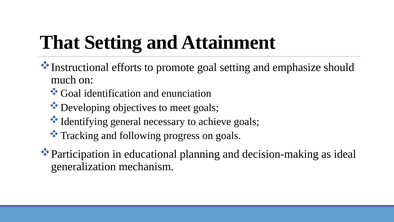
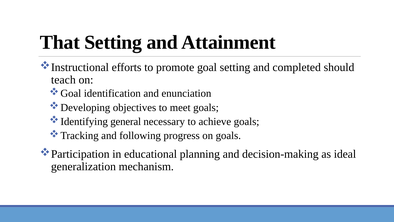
emphasize: emphasize -> completed (297, 67)
much: much -> teach (63, 80)
